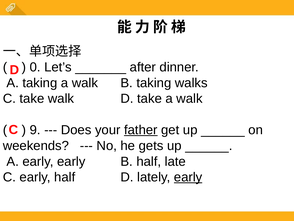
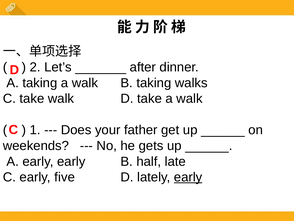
0: 0 -> 2 (35, 67)
9: 9 -> 1 (35, 130)
father underline: present -> none (141, 130)
early half: half -> five (65, 177)
